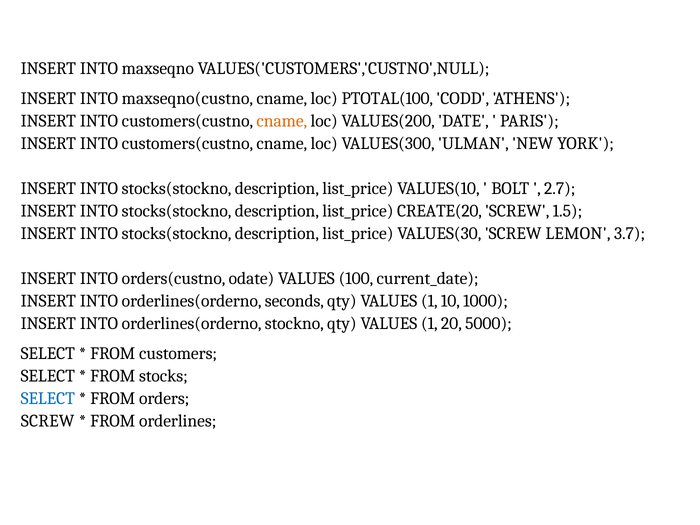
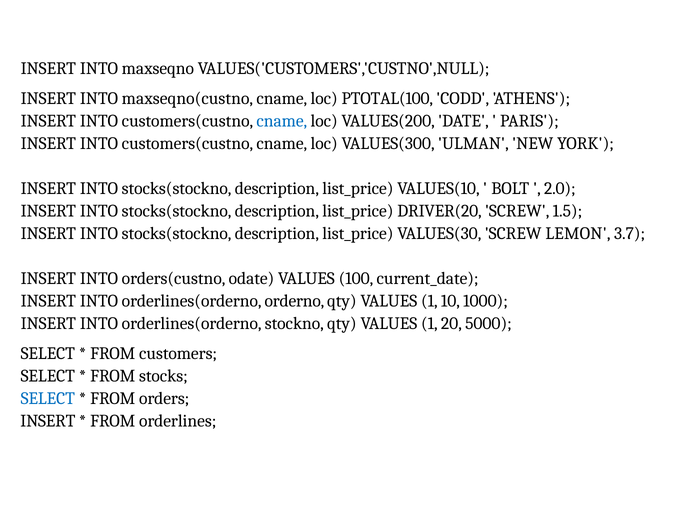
cname colour: orange -> blue (282, 121)
2.7: 2.7 -> 2.0 (560, 189)
CREATE(20: CREATE(20 -> DRIVER(20 (439, 211)
seconds: seconds -> orderno (294, 301)
SCREW: SCREW -> INSERT (48, 421)
